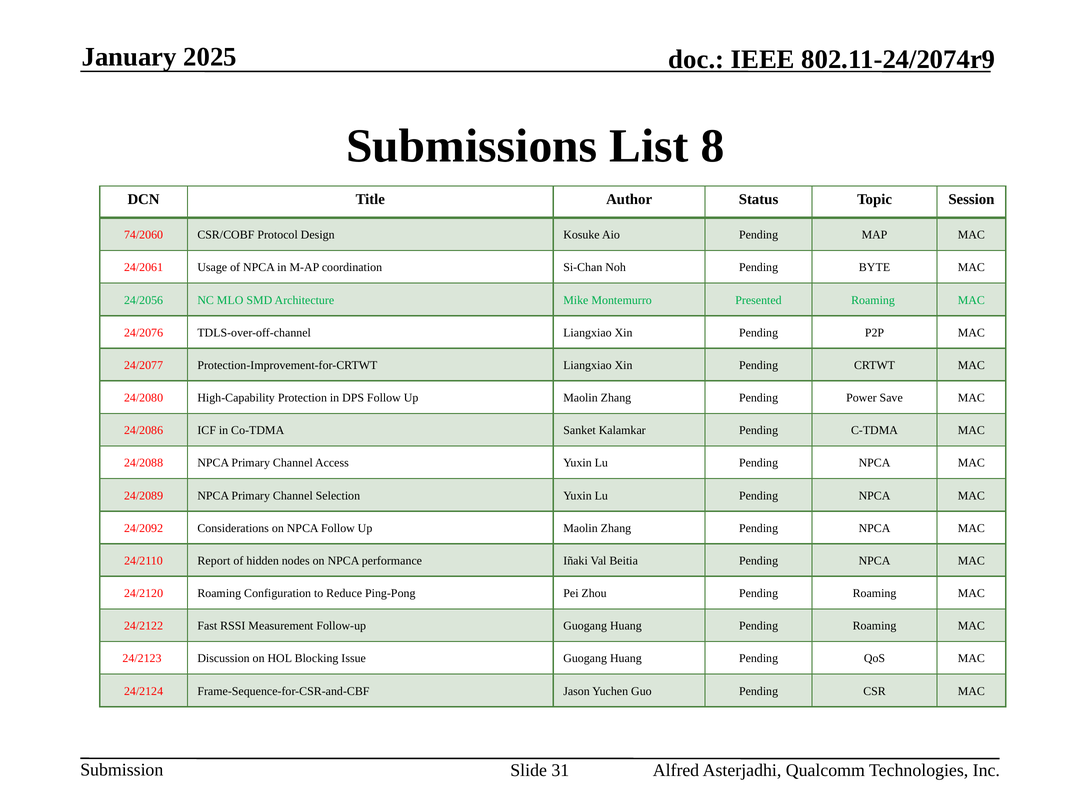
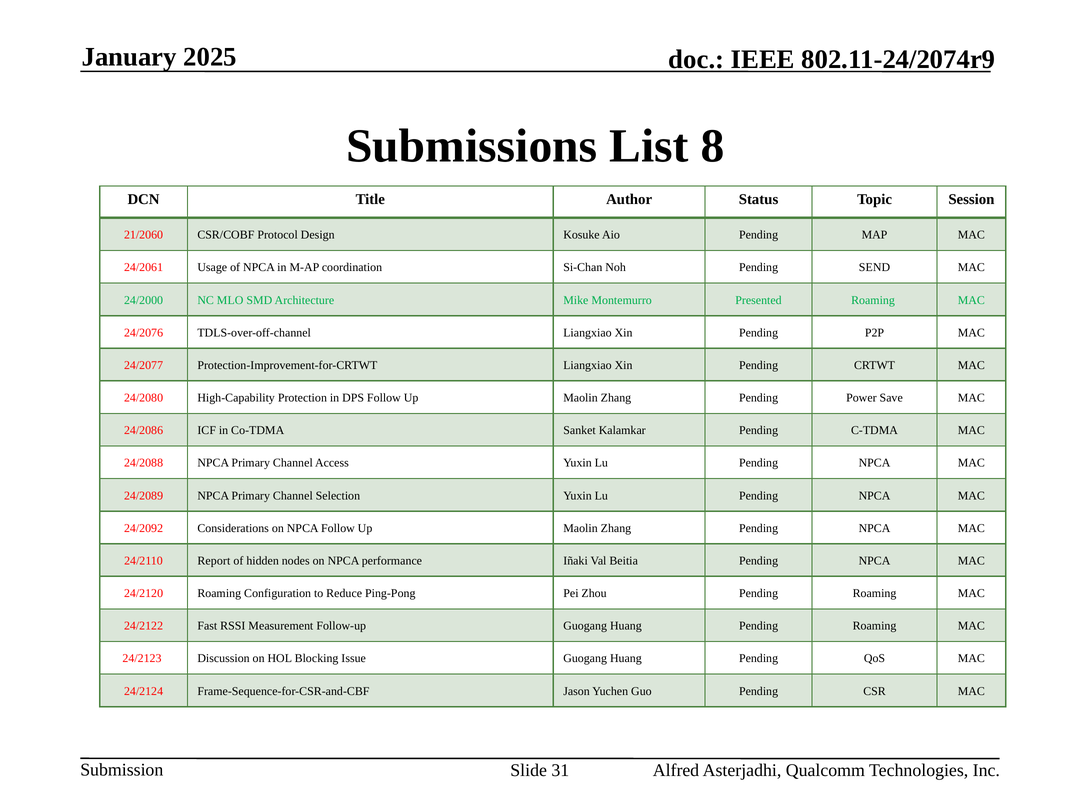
74/2060: 74/2060 -> 21/2060 (144, 235)
BYTE: BYTE -> SEND (875, 268)
24/2056: 24/2056 -> 24/2000 (144, 300)
